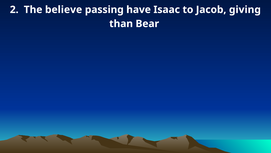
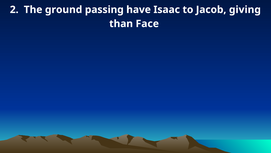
believe: believe -> ground (64, 10)
Bear: Bear -> Face (147, 24)
